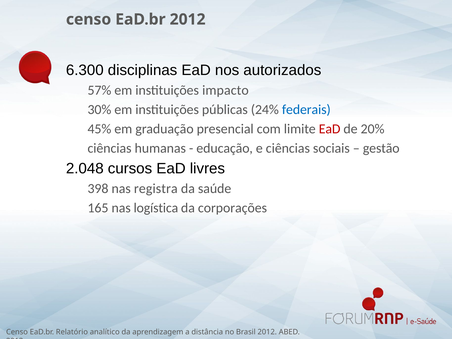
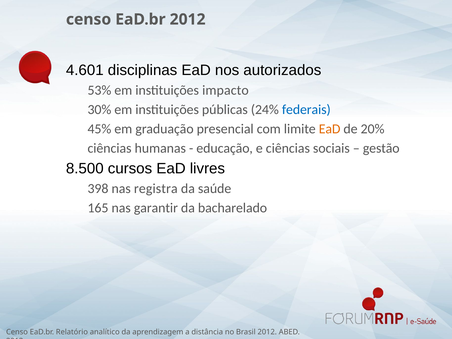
6.300: 6.300 -> 4.601 (85, 70)
57%: 57% -> 53% (99, 90)
EaD colour: red -> orange (330, 129)
2.048: 2.048 -> 8.500 (85, 169)
logística: logística -> garantir (156, 208)
corporações: corporações -> bacharelado (233, 208)
